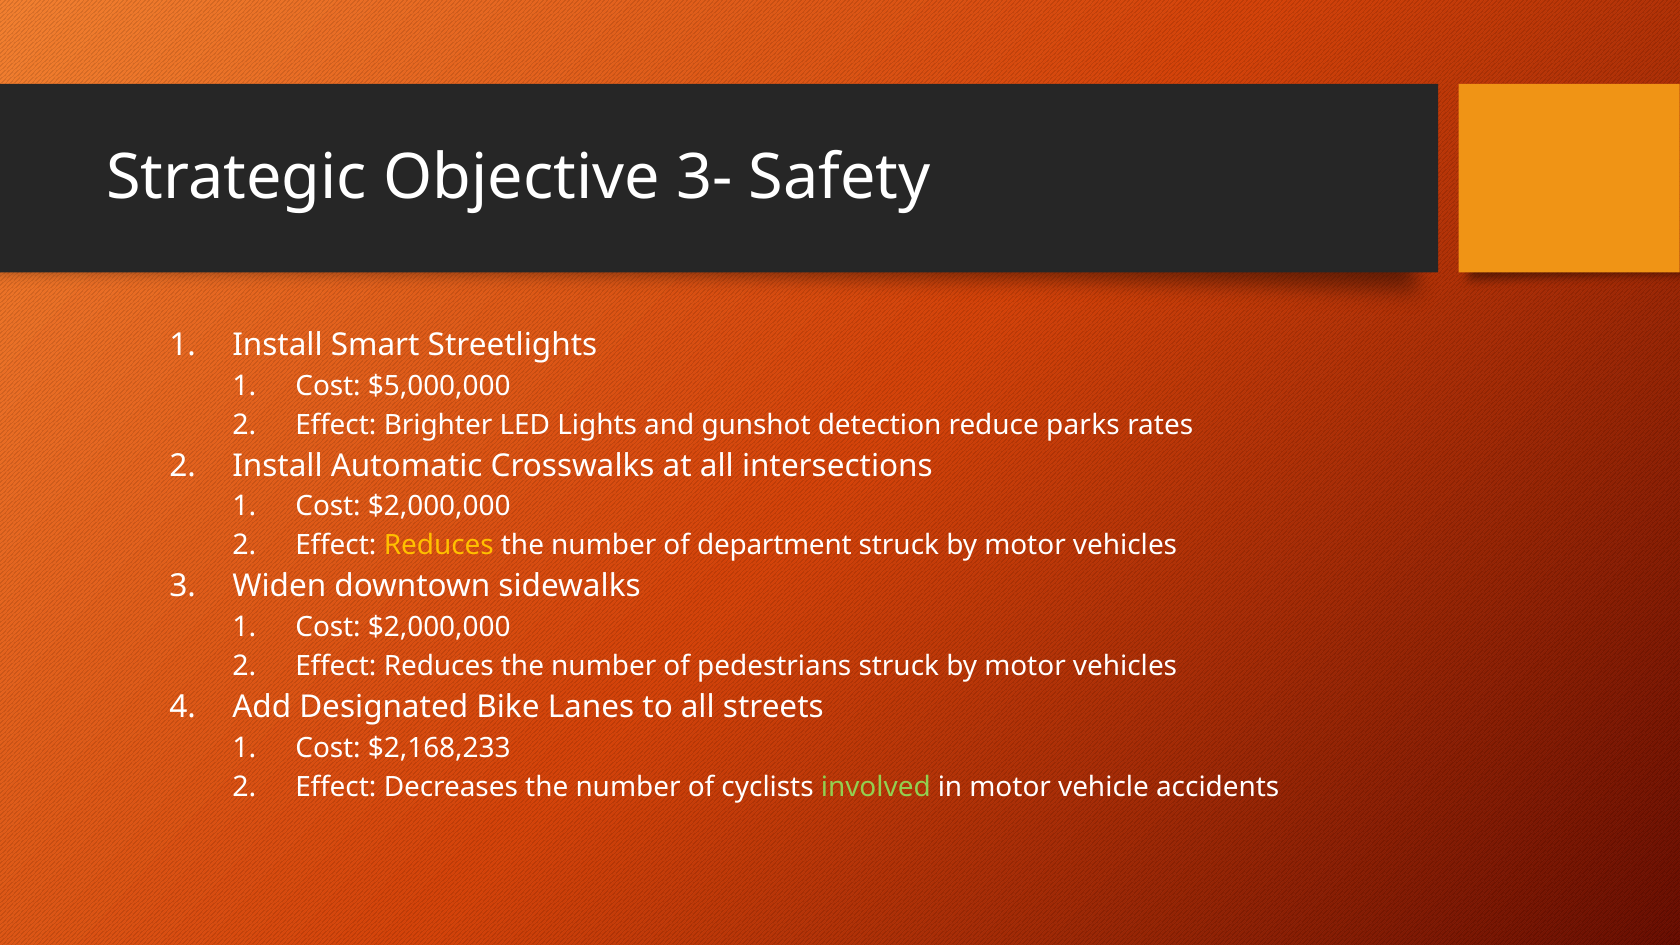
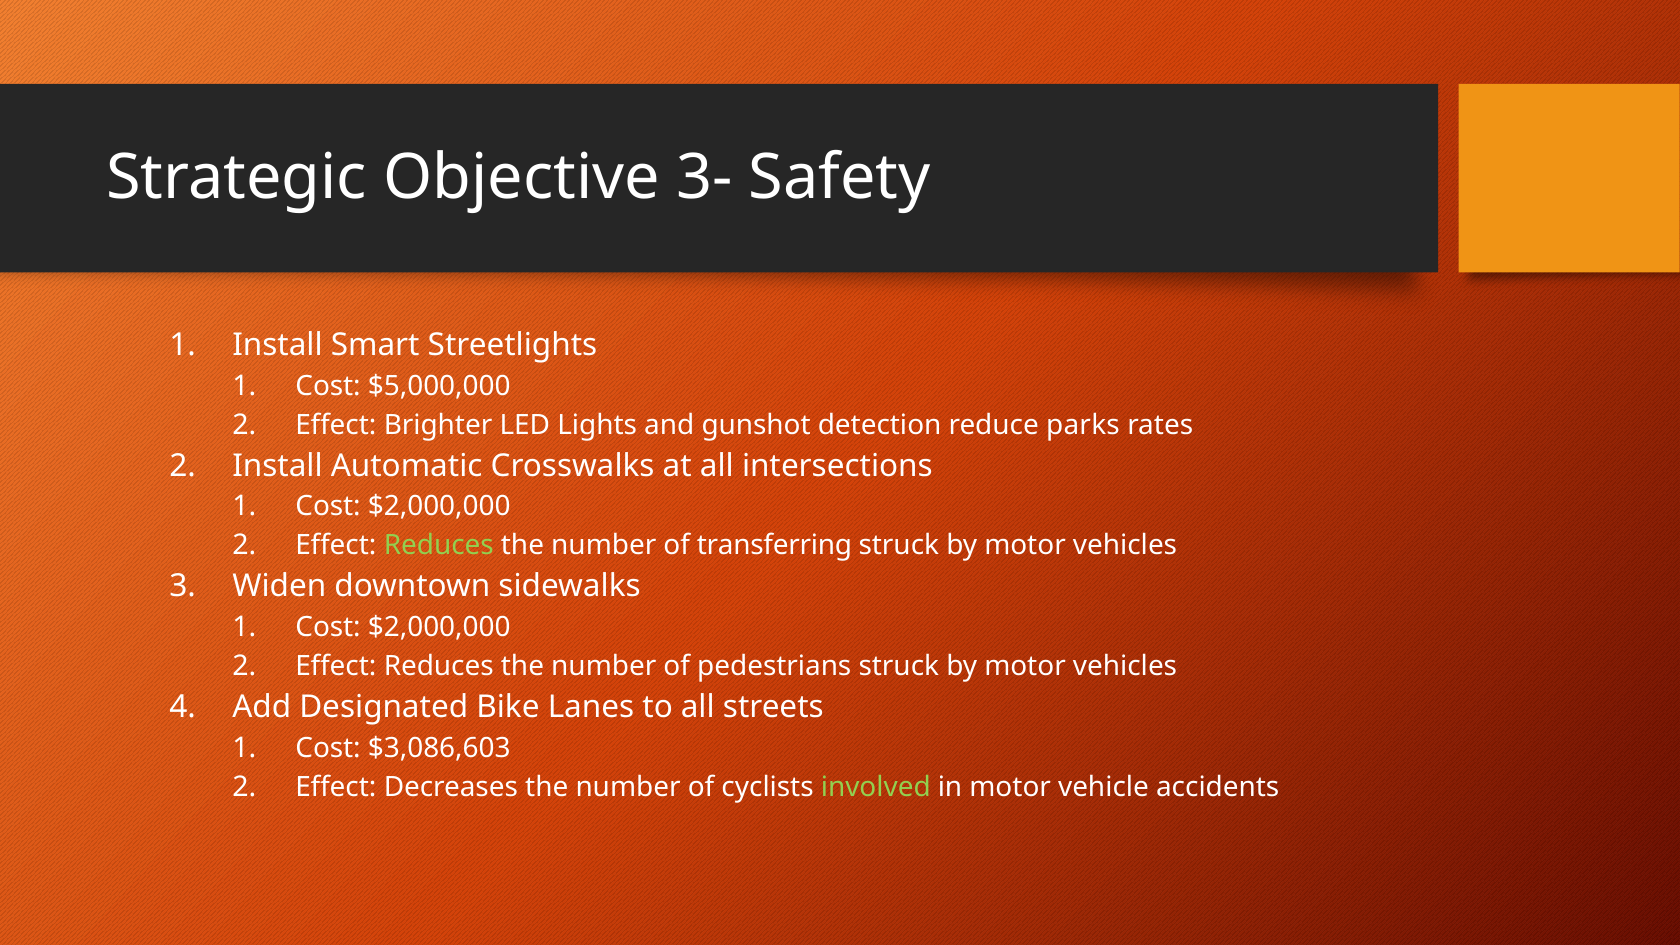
Reduces colour: yellow -> light green (439, 546)
department: department -> transferring (774, 546)
$2,168,233: $2,168,233 -> $3,086,603 (439, 748)
